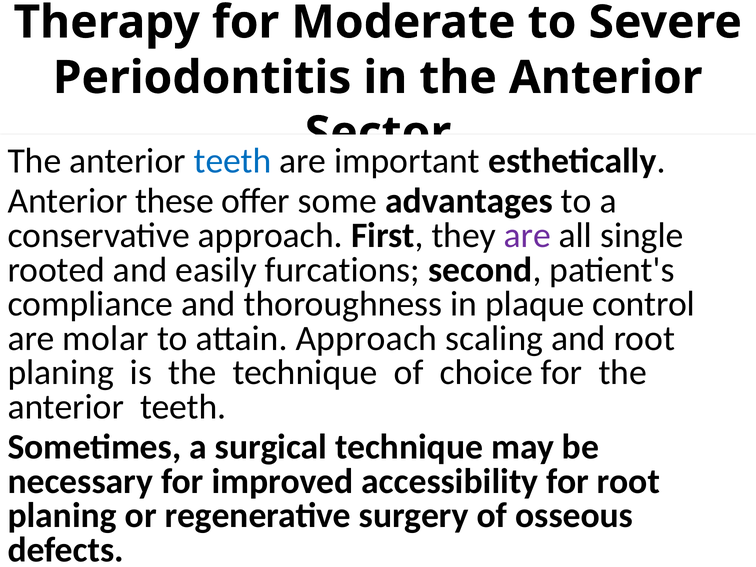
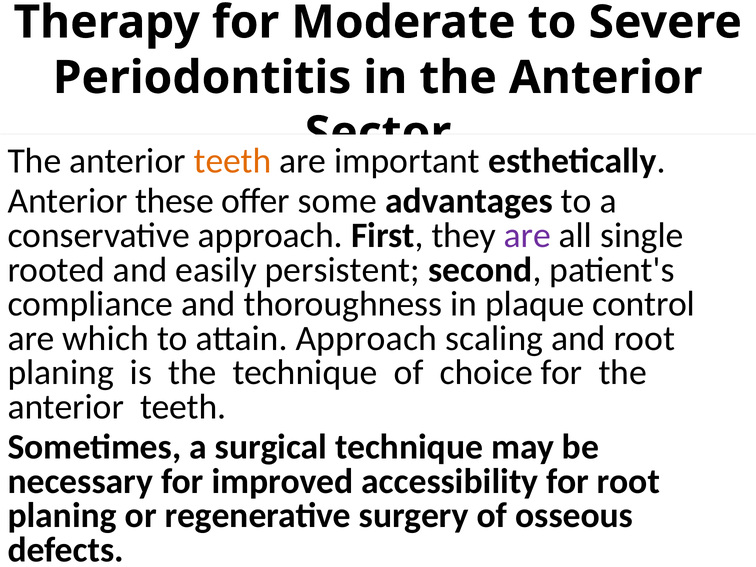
teeth colour: blue -> orange (233, 161)
furcations: furcations -> persistent (342, 270)
molar: molar -> which (106, 338)
